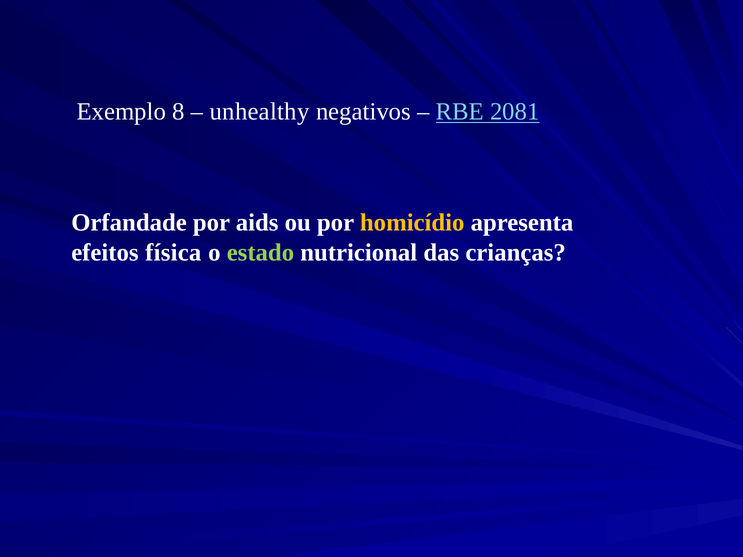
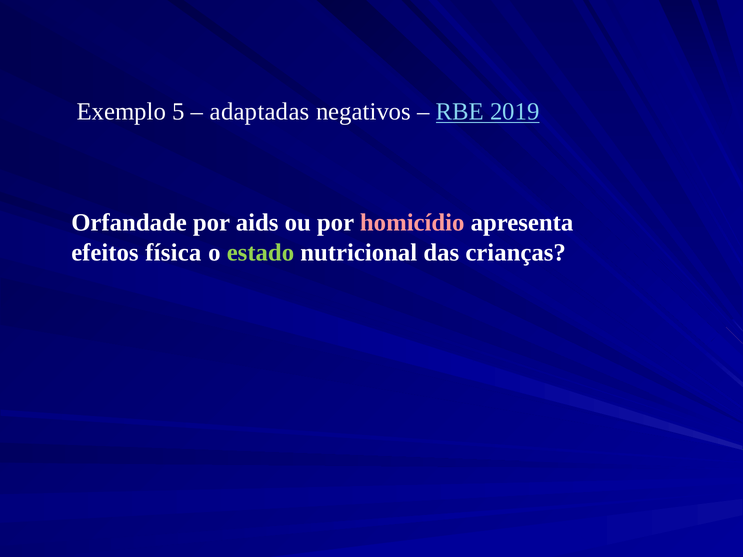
8: 8 -> 5 (179, 112)
unhealthy: unhealthy -> adaptadas (260, 112)
2081: 2081 -> 2019 (515, 112)
homicídio colour: yellow -> pink (412, 223)
